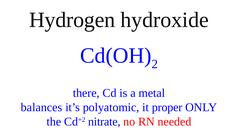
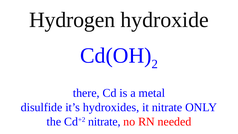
balances: balances -> disulfide (42, 107)
polyatomic: polyatomic -> hydroxides (111, 107)
it proper: proper -> nitrate (167, 107)
